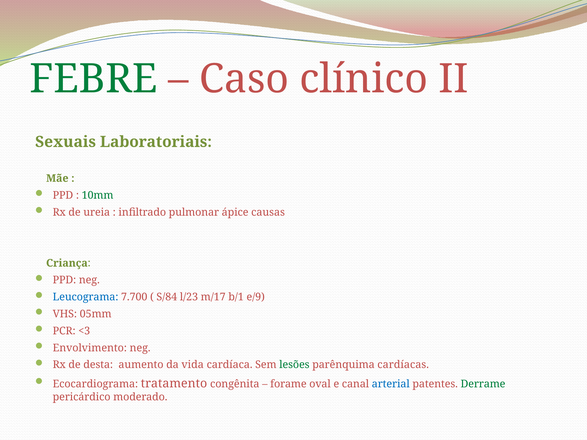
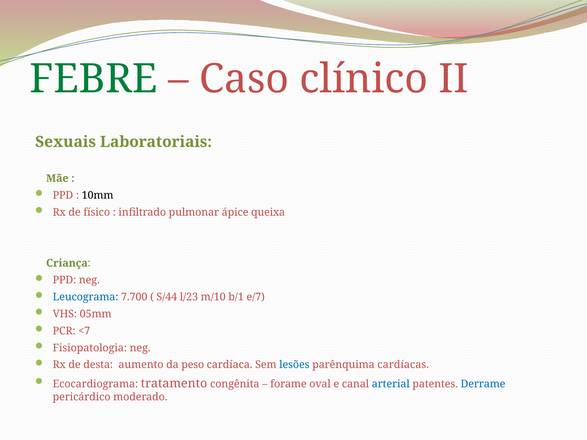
10mm colour: green -> black (98, 195)
ureia: ureia -> físico (97, 212)
causas: causas -> queixa (268, 212)
S/84: S/84 -> S/44 (167, 297)
m/17: m/17 -> m/10 (213, 297)
e/9: e/9 -> e/7 (256, 297)
<3: <3 -> <7 (84, 331)
Envolvimento: Envolvimento -> Fisiopatologia (90, 348)
vida: vida -> peso (193, 365)
lesões colour: green -> blue (294, 365)
Derrame colour: green -> blue (483, 384)
